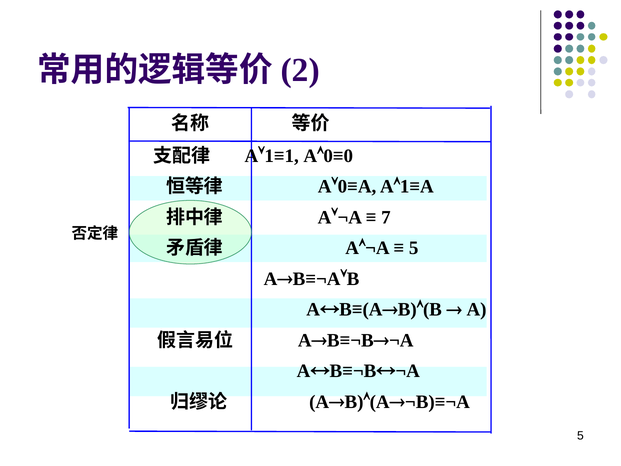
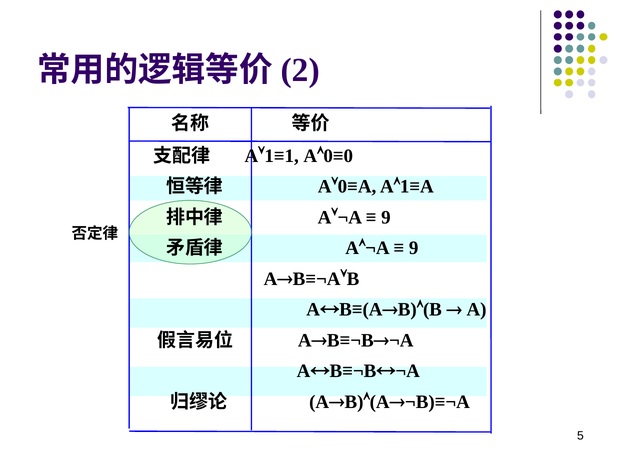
7: 7 -> 9 (386, 217)
5: 5 -> 9 (414, 248)
